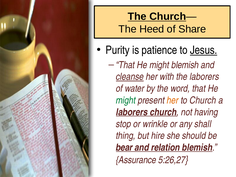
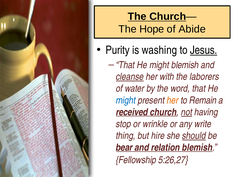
Heed: Heed -> Hope (152, 29)
Share: Share -> Abide (192, 29)
patience: patience -> washing (159, 50)
might colour: green -> blue (126, 100)
to Church: Church -> Remain (203, 100)
laborers: laborers -> received (132, 112)
not underline: none -> present (187, 112)
shall: shall -> write (203, 124)
should underline: none -> present (194, 136)
Assurance: Assurance -> Fellowship (136, 160)
